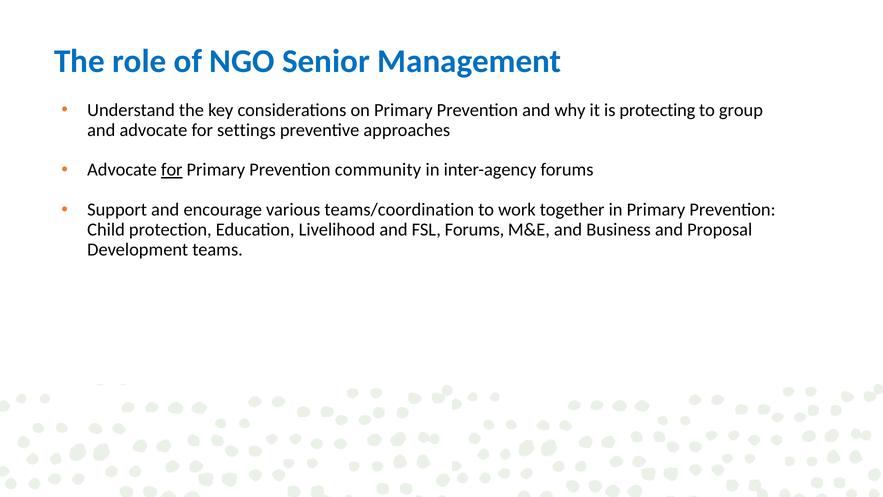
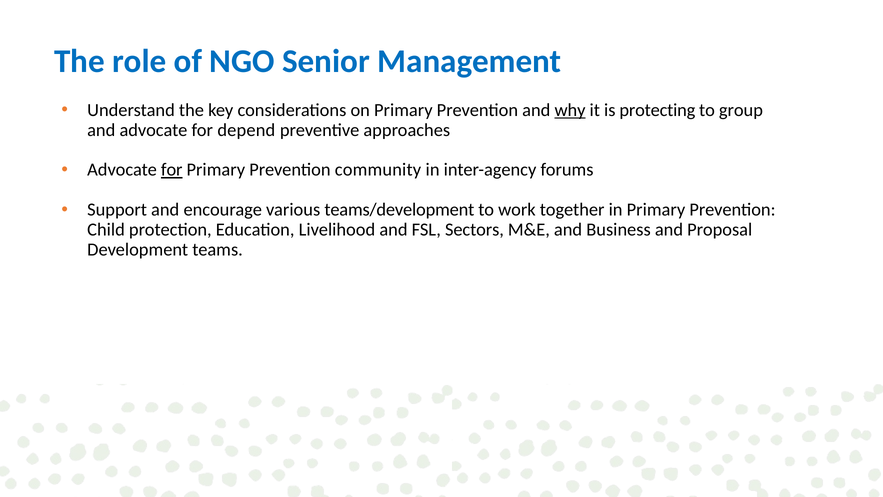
why underline: none -> present (570, 110)
settings: settings -> depend (246, 130)
teams/coordination: teams/coordination -> teams/development (399, 210)
FSL Forums: Forums -> Sectors (474, 229)
